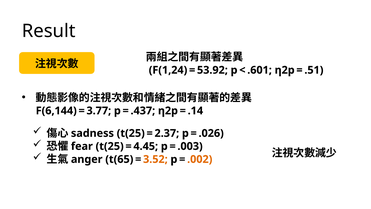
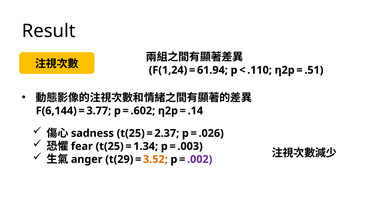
53.92: 53.92 -> 61.94 (212, 70)
.601: .601 -> .110 (260, 70)
.437: .437 -> .602 (143, 111)
4.45: 4.45 -> 1.34 (146, 146)
t(65: t(65 -> t(29 (119, 159)
.002 colour: orange -> purple (200, 159)
